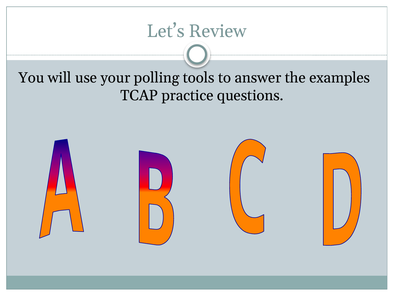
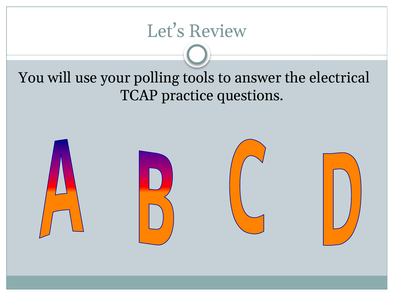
examples: examples -> electrical (340, 78)
